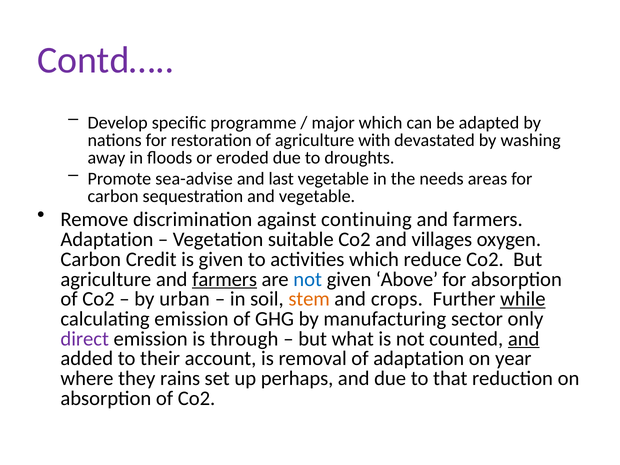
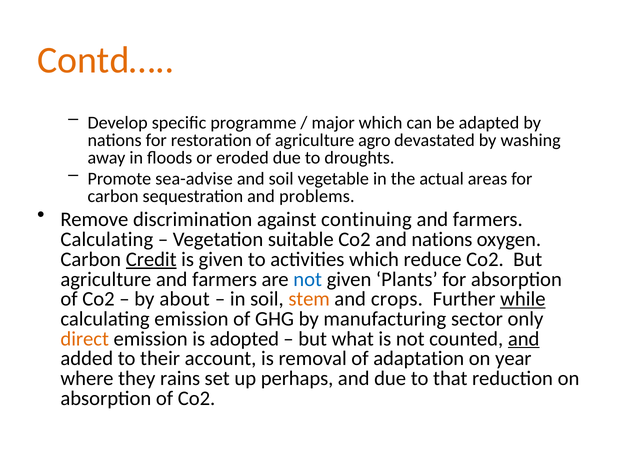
Contd… colour: purple -> orange (106, 60)
with: with -> agro (374, 140)
and last: last -> soil (281, 179)
needs: needs -> actual (442, 179)
and vegetable: vegetable -> problems (317, 196)
Adaptation: Adaptation -> Calculating (107, 239)
and villages: villages -> nations (442, 239)
Credit underline: none -> present (151, 259)
farmers underline: present -> none (225, 279)
Above: Above -> Plants (407, 279)
urban: urban -> about (185, 299)
direct colour: purple -> orange (85, 339)
through: through -> adopted (244, 339)
